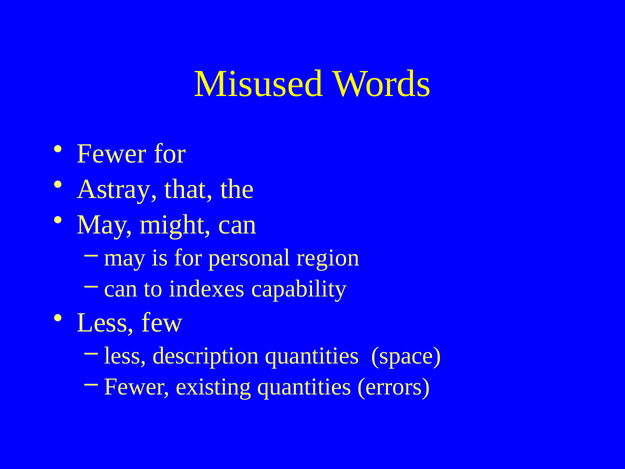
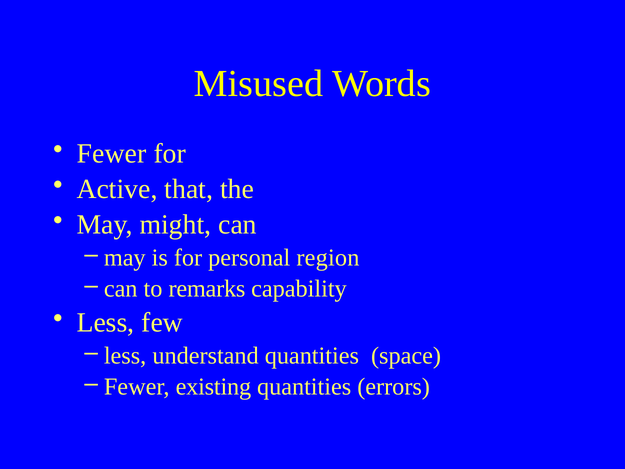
Astray: Astray -> Active (117, 189)
indexes: indexes -> remarks (207, 289)
description: description -> understand (206, 355)
